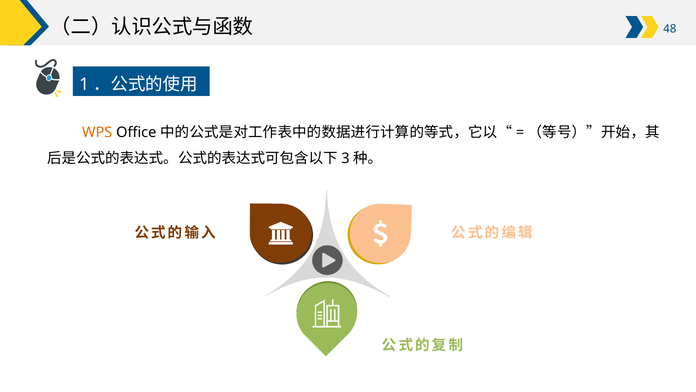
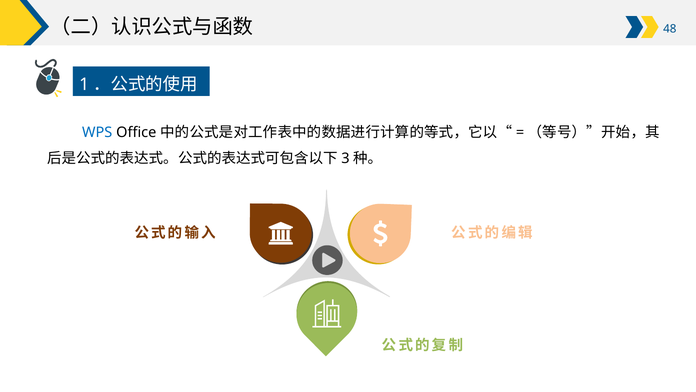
WPS colour: orange -> blue (97, 132)
